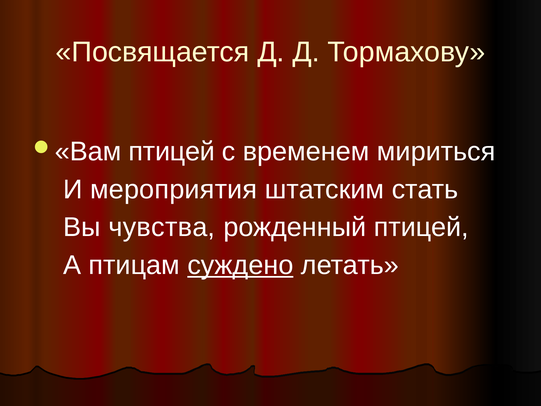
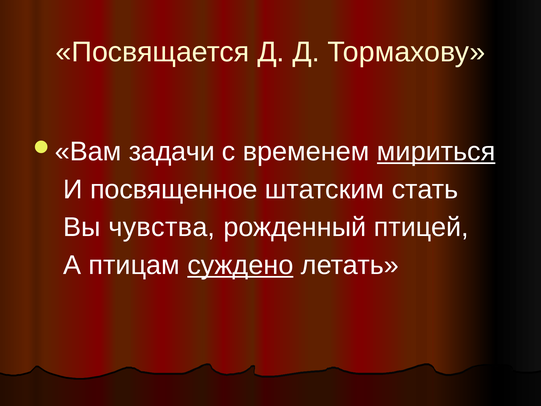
птицей: птицей -> задачи (172, 151)
мириться underline: none -> present (436, 151)
мероприятия: мероприятия -> посвященное (174, 189)
